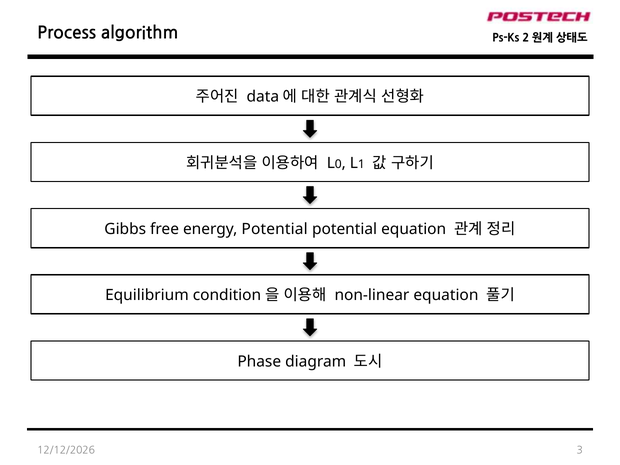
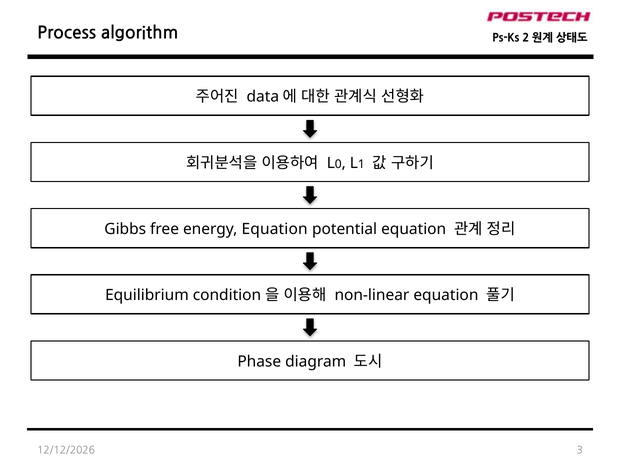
energy Potential: Potential -> Equation (275, 229)
